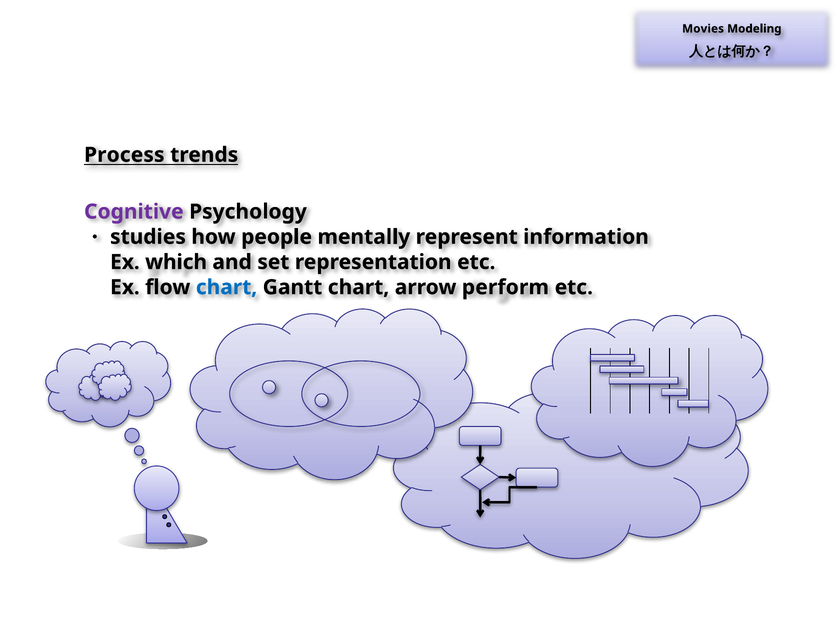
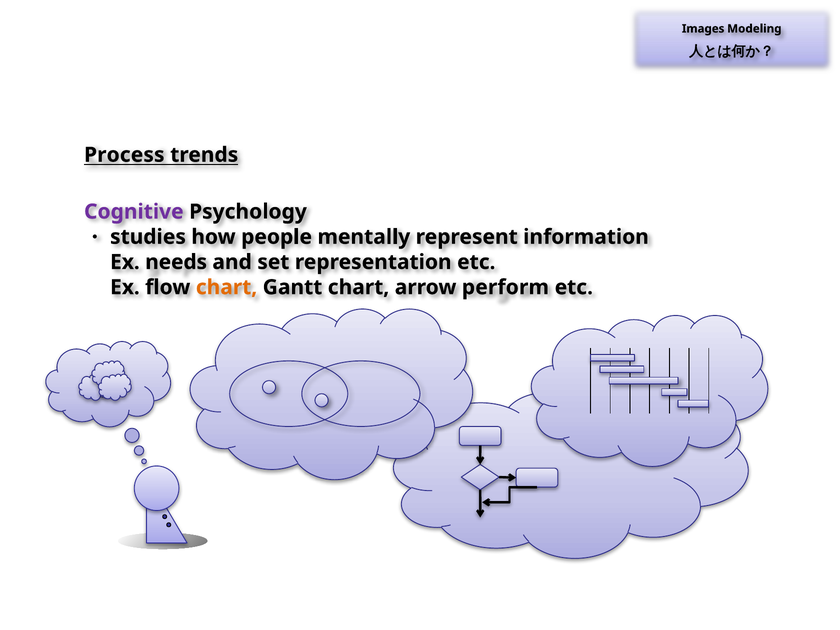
Movies: Movies -> Images (703, 29)
which: which -> needs (176, 262)
chart colour: blue -> orange (227, 287)
